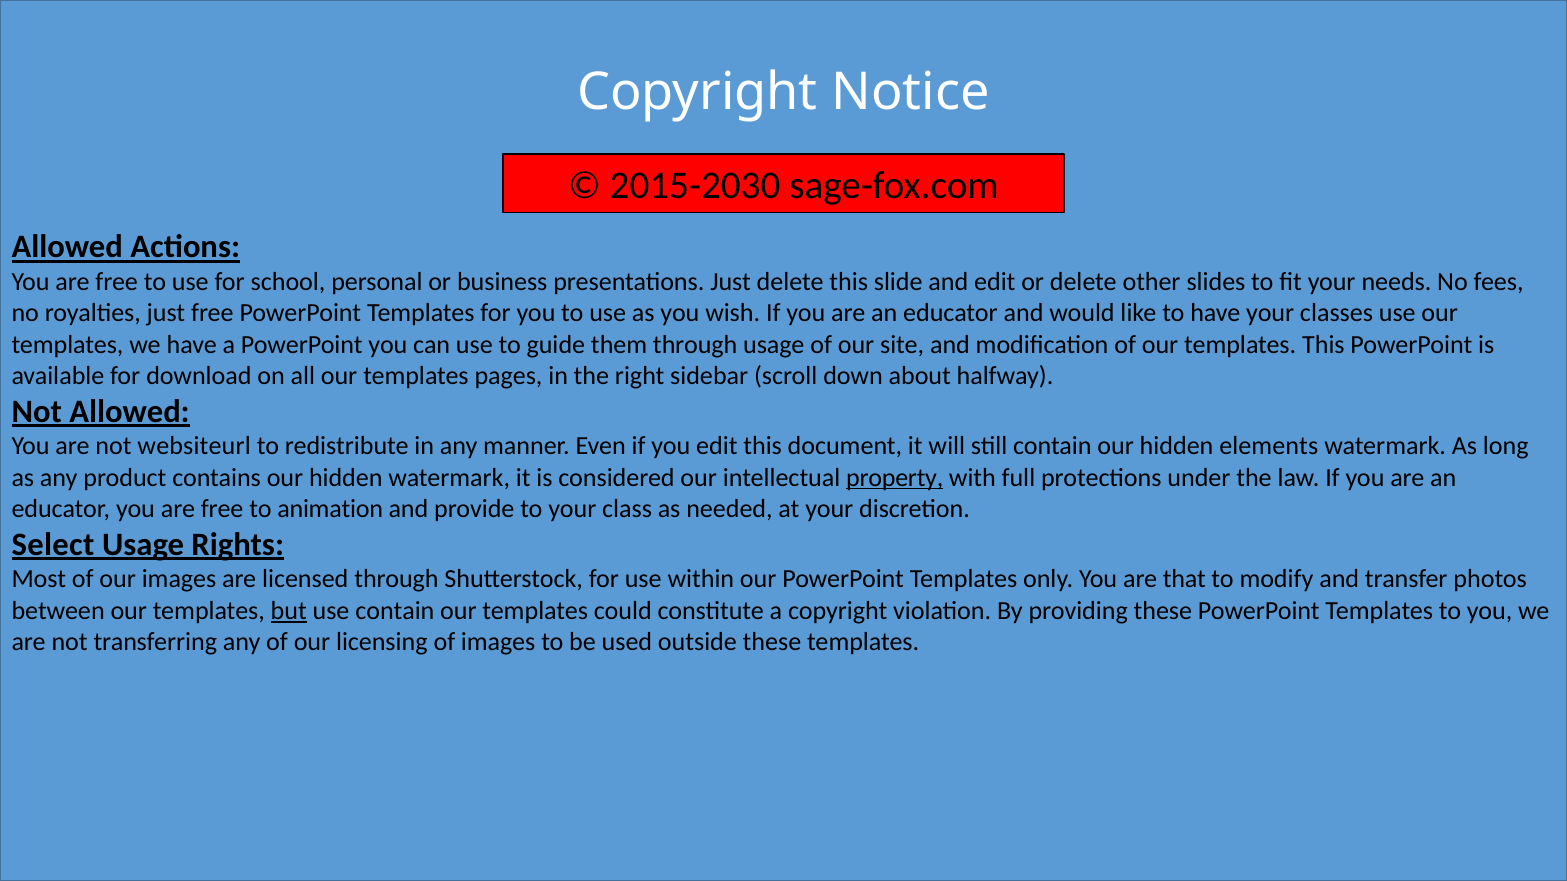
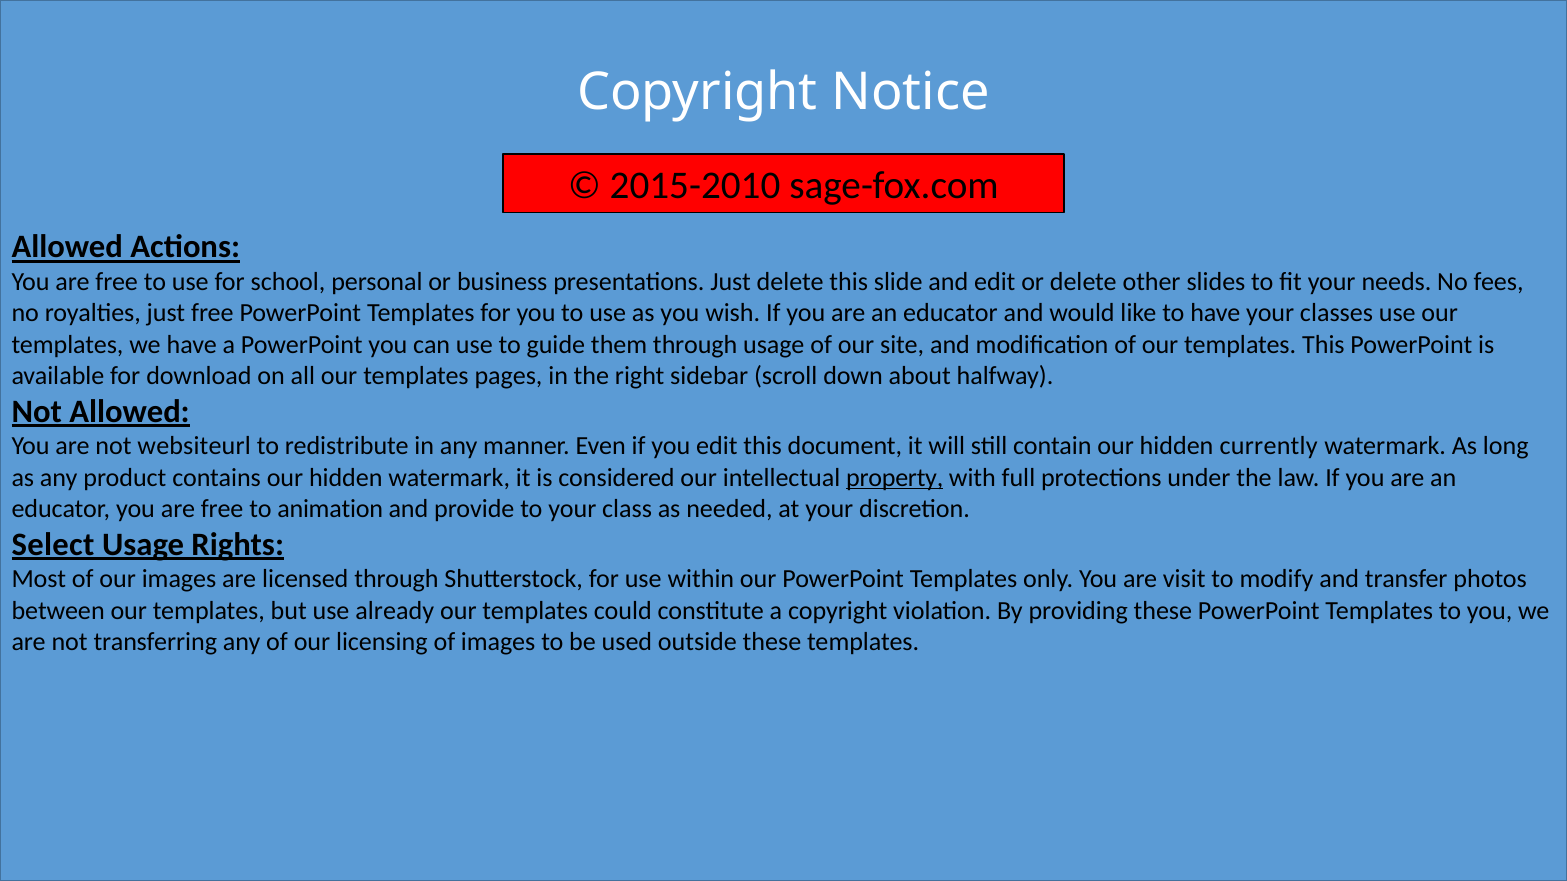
2015-2030: 2015-2030 -> 2015-2010 (695, 186)
elements: elements -> currently (1269, 446)
that: that -> visit (1184, 580)
but underline: present -> none (289, 611)
use contain: contain -> already (395, 611)
